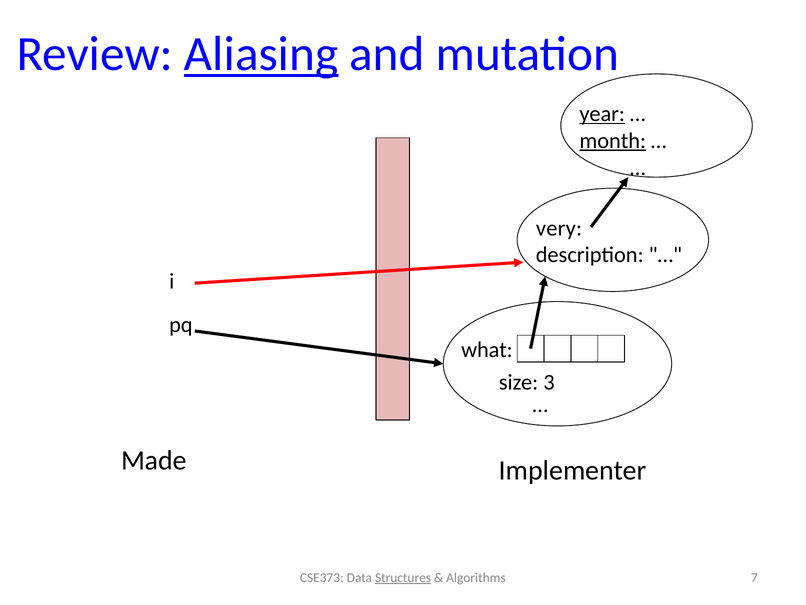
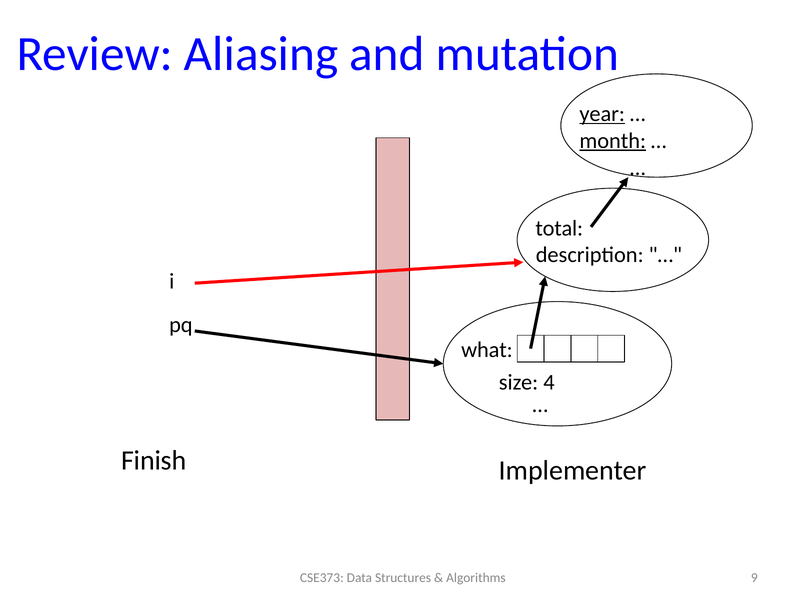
Aliasing underline: present -> none (261, 54)
very: very -> total (559, 228)
3: 3 -> 4 (549, 382)
Made: Made -> Finish (154, 460)
Structures underline: present -> none (403, 577)
7: 7 -> 9 (754, 577)
